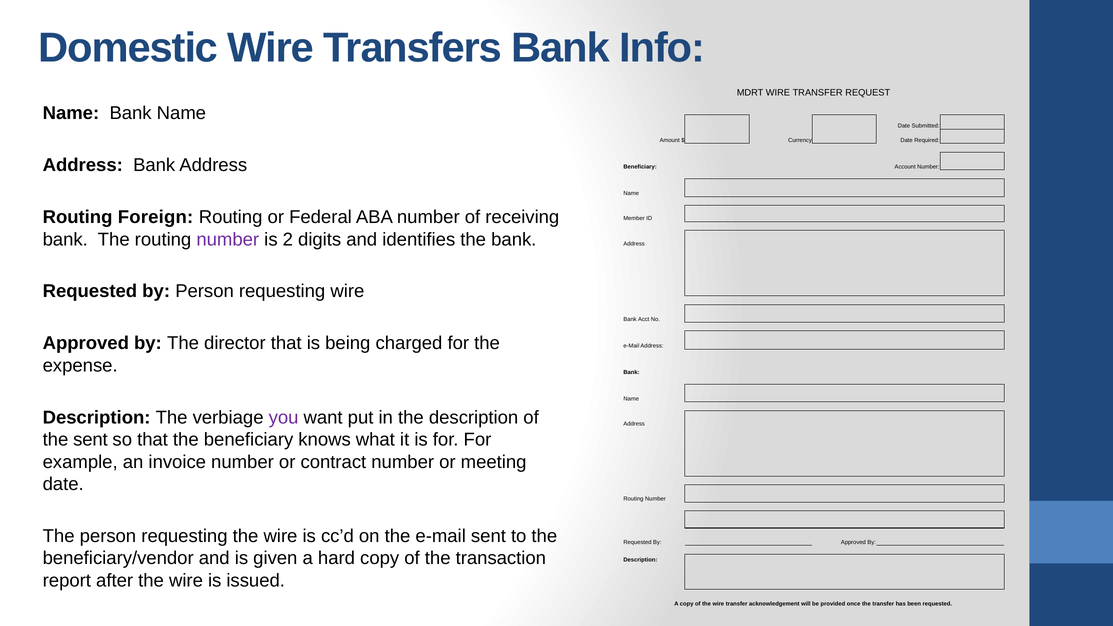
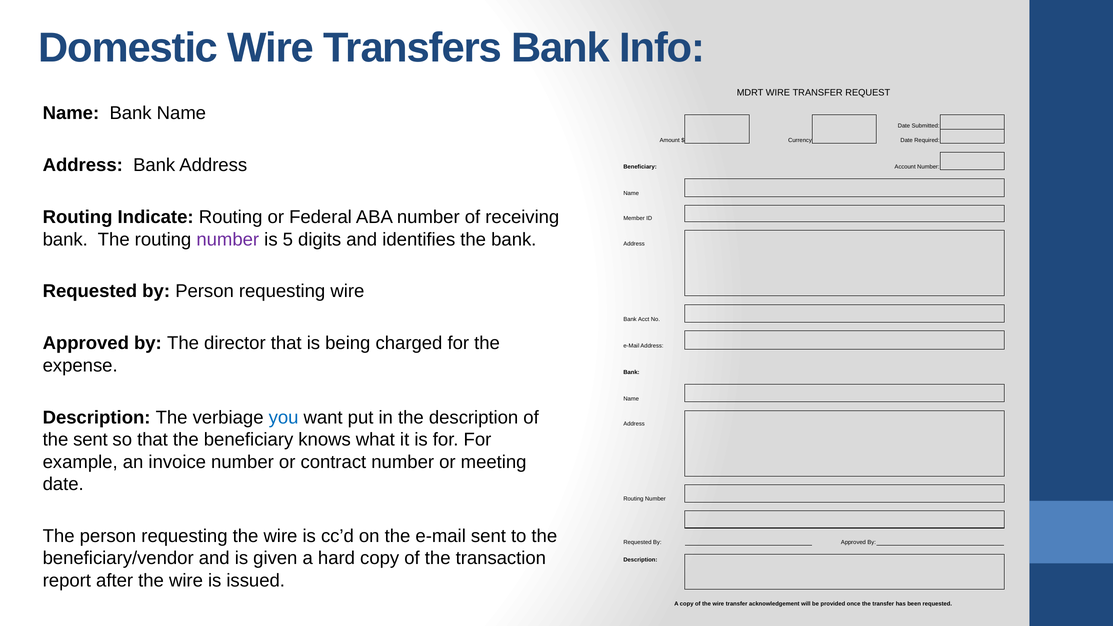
Foreign: Foreign -> Indicate (156, 217)
2: 2 -> 5 (288, 239)
you colour: purple -> blue (284, 417)
